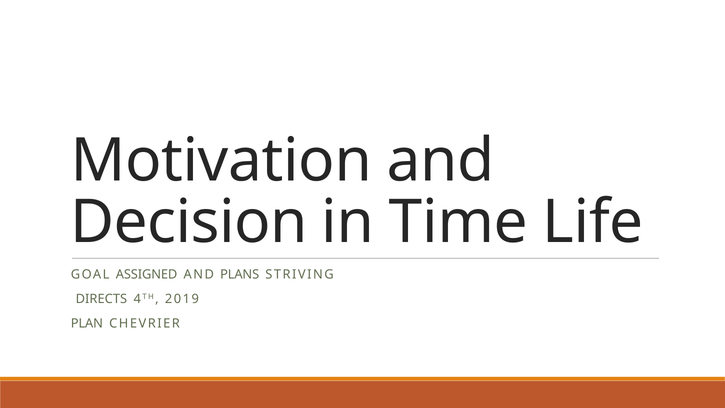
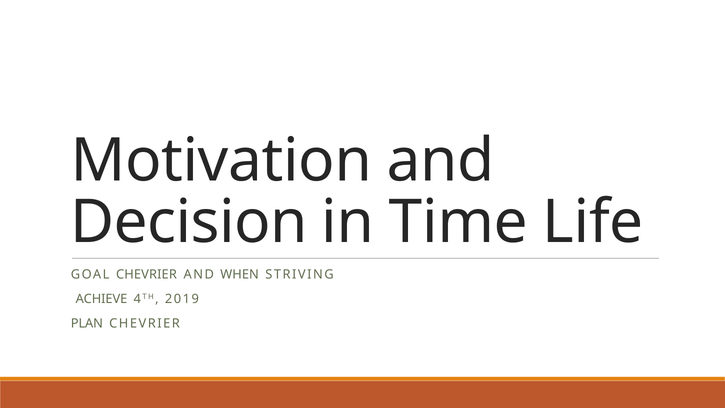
GOAL ASSIGNED: ASSIGNED -> CHEVRIER (146, 275)
PLANS: PLANS -> WHEN (240, 275)
DIRECTS: DIRECTS -> ACHIEVE (101, 299)
